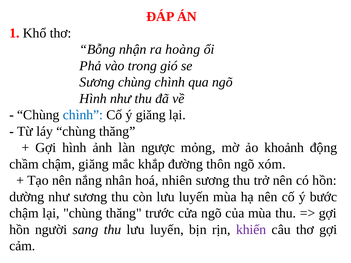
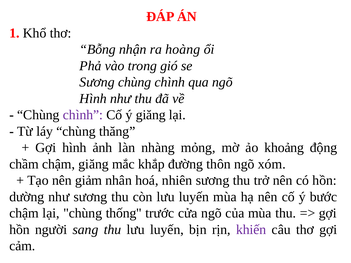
chình colour: blue -> purple (83, 115)
ngược: ngược -> nhàng (158, 148)
khoảnh: khoảnh -> khoảng (284, 148)
nắng: nắng -> giảm (89, 181)
lại chùng thăng: thăng -> thống (124, 213)
